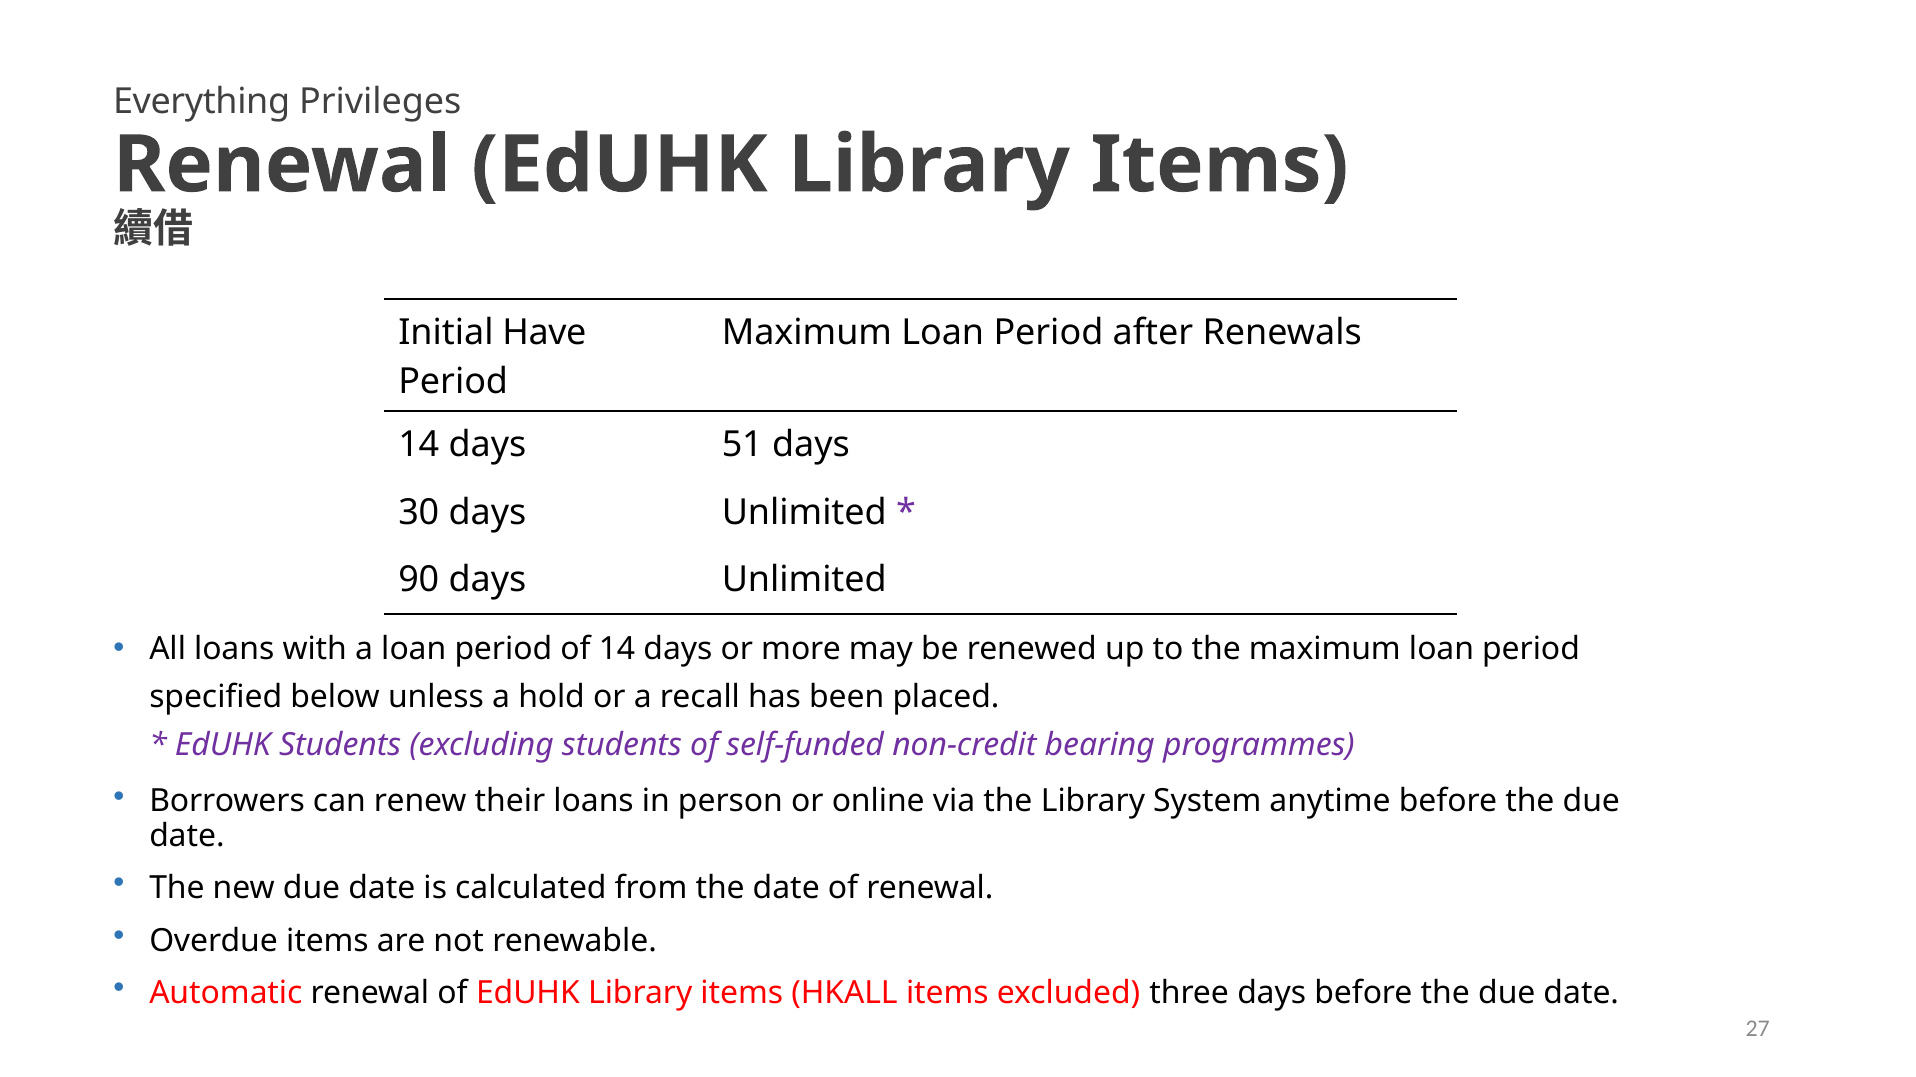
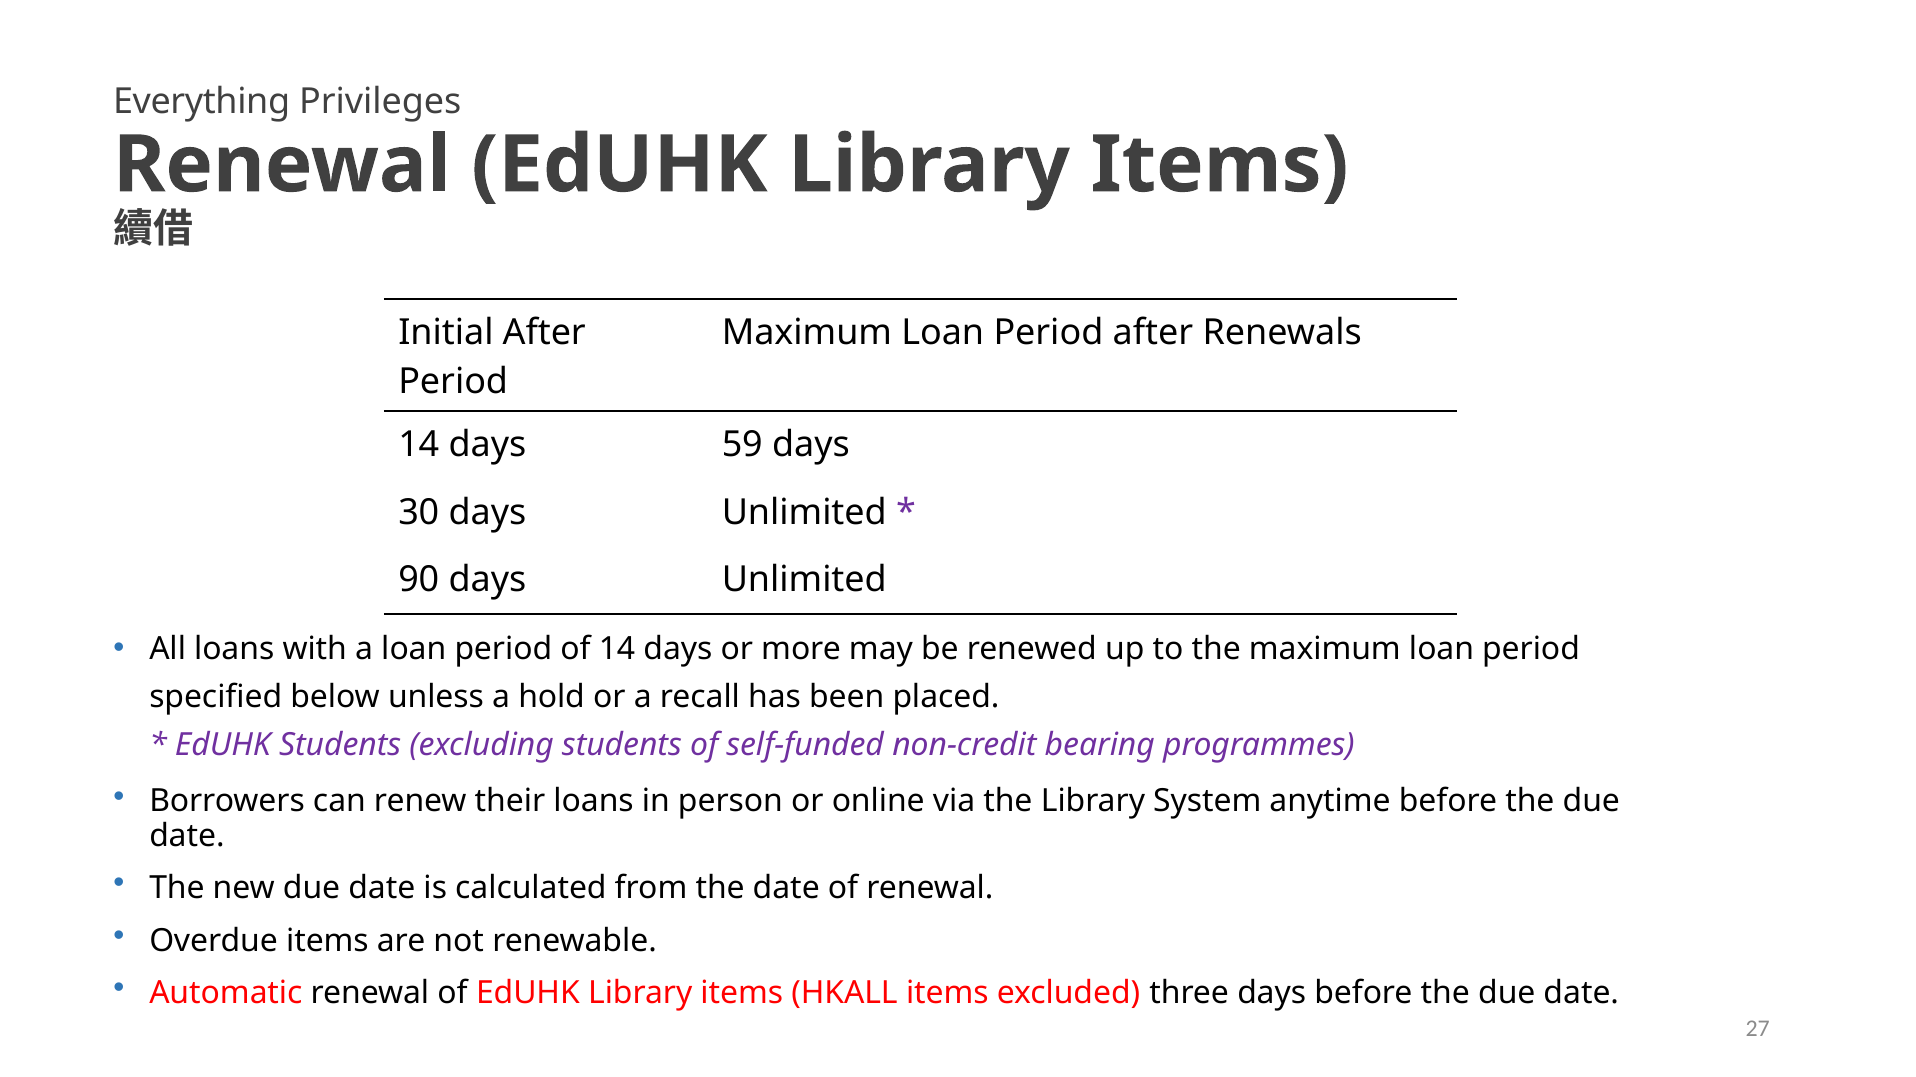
Initial Have: Have -> After (544, 333)
51: 51 -> 59 (742, 445)
